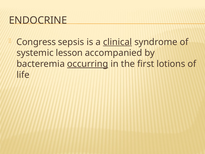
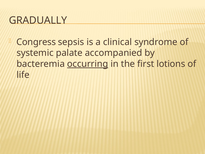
ENDOCRINE: ENDOCRINE -> GRADUALLY (38, 20)
clinical underline: present -> none (118, 42)
lesson: lesson -> palate (69, 53)
